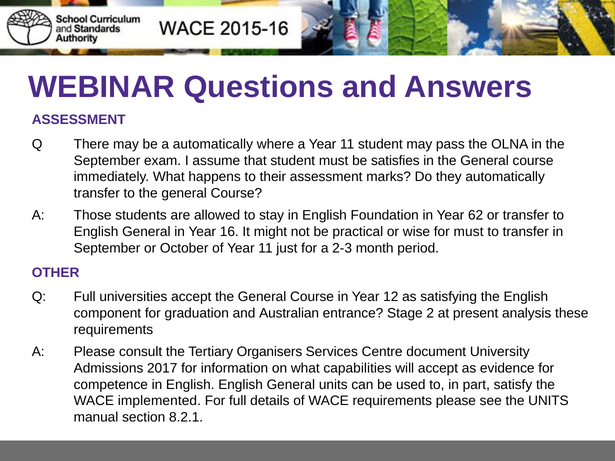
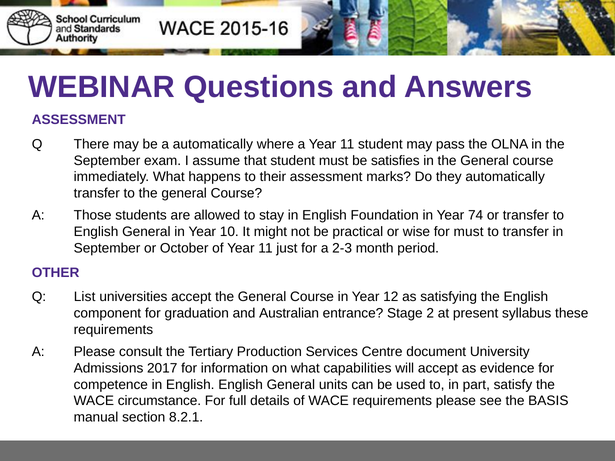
62: 62 -> 74 (476, 216)
16: 16 -> 10 (229, 232)
Q Full: Full -> List (85, 297)
analysis: analysis -> syllabus (527, 313)
Organisers: Organisers -> Production (269, 352)
implemented: implemented -> circumstance (159, 401)
the UNITS: UNITS -> BASIS (548, 401)
